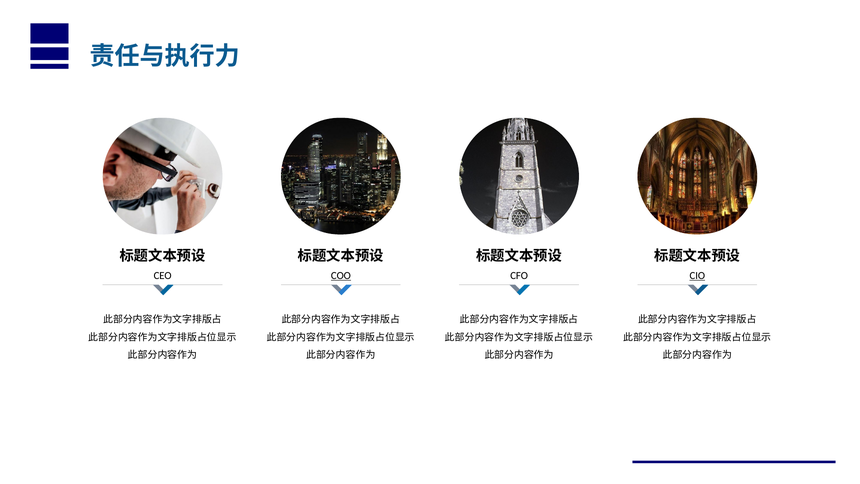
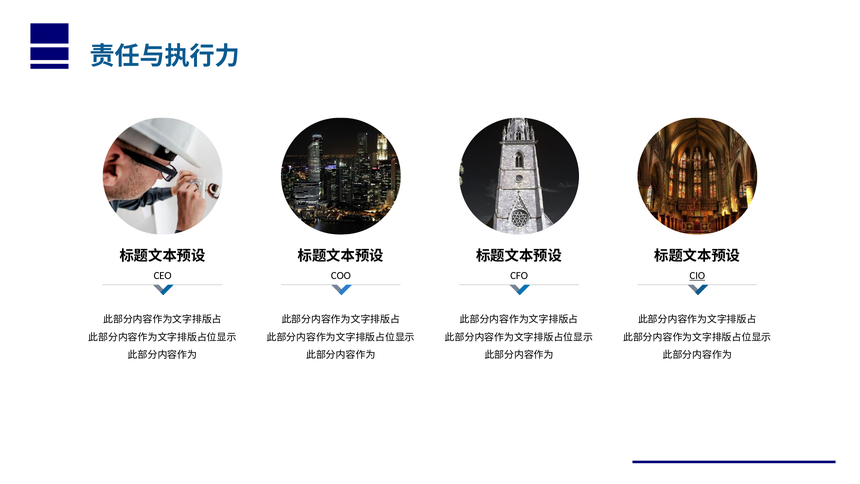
COO underline: present -> none (341, 276)
